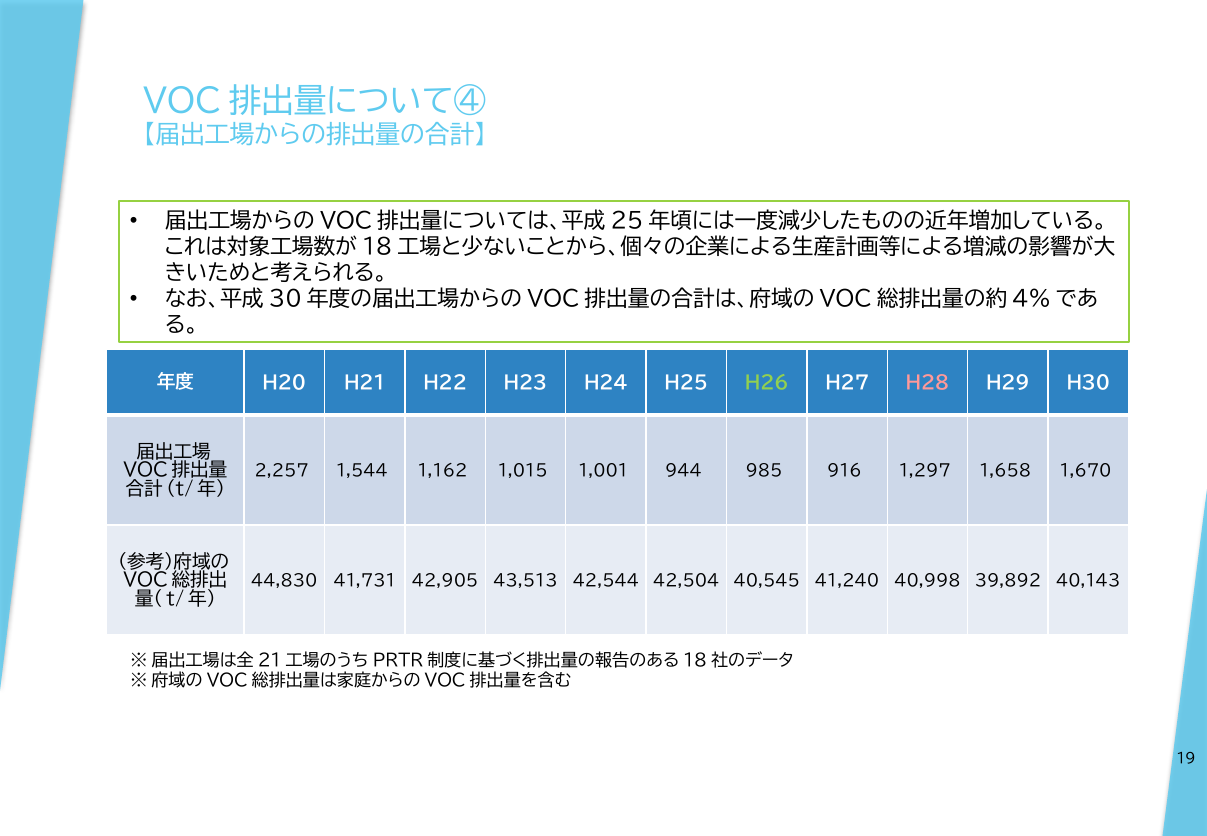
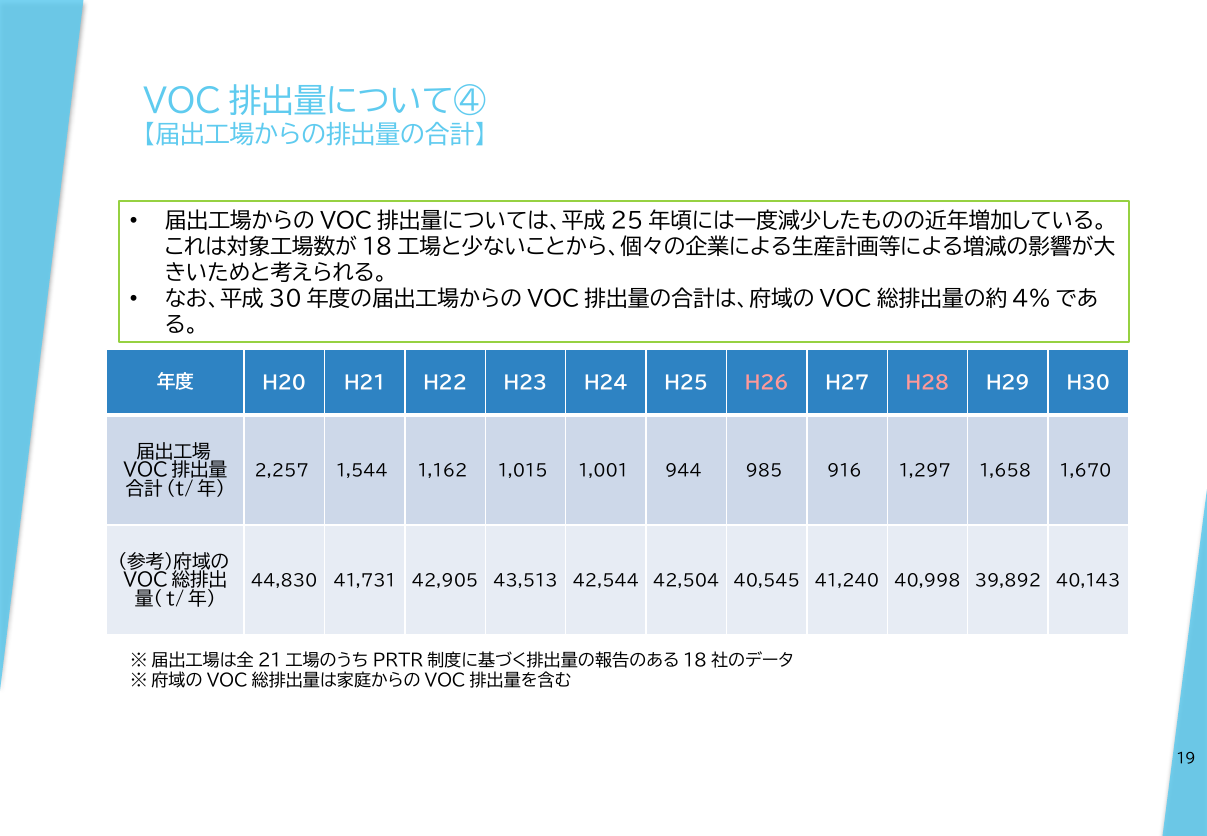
H26 colour: light green -> pink (767, 383)
